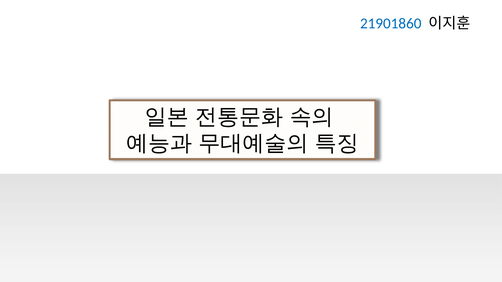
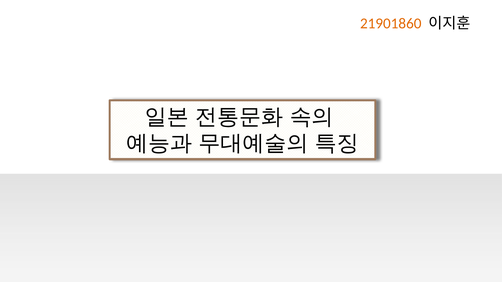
21901860 colour: blue -> orange (391, 24)
